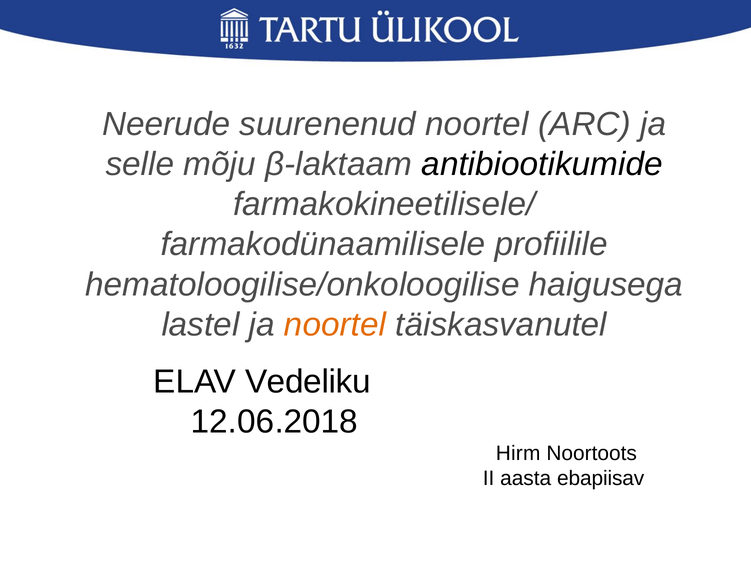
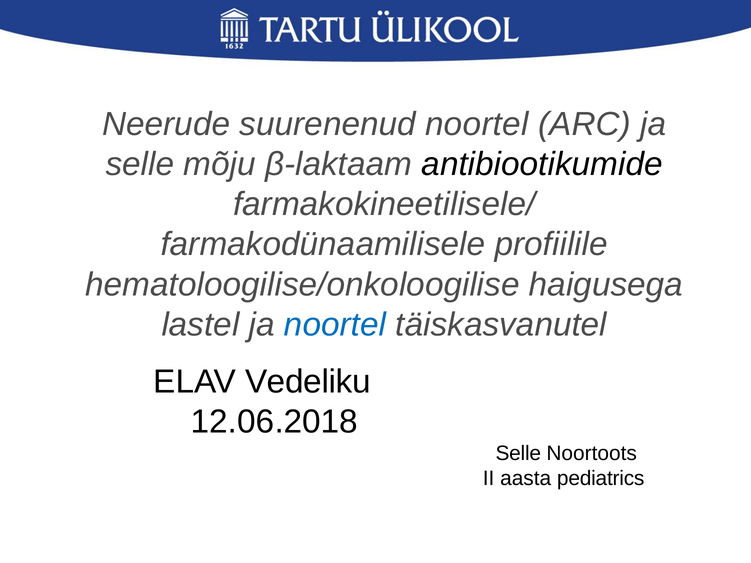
noortel colour: orange -> blue (335, 325)
Hirm: Hirm -> Selle (518, 454)
ebapiisav: ebapiisav -> pediatrics (601, 479)
